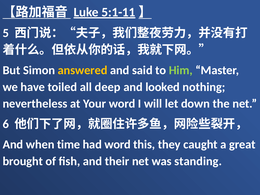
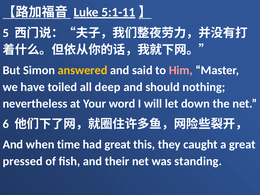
Him colour: light green -> pink (181, 70)
looked: looked -> should (163, 87)
had word: word -> great (118, 145)
brought: brought -> pressed (23, 161)
